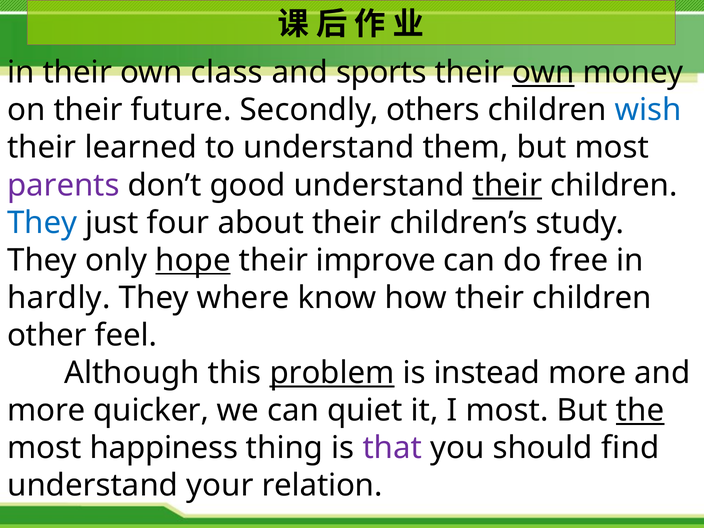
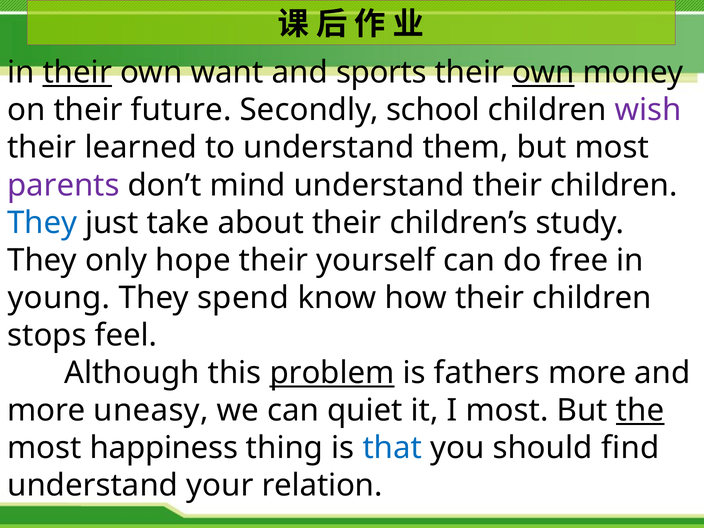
their underline: none -> present (77, 73)
class: class -> want (227, 73)
others: others -> school (433, 110)
wish colour: blue -> purple (648, 110)
good: good -> mind (248, 185)
their underline: present -> none (507, 185)
four: four -> take (178, 223)
hope underline: present -> none (193, 260)
improve: improve -> yourself (376, 260)
hardly: hardly -> young (59, 298)
where: where -> spend (243, 298)
other: other -> stops (47, 335)
instead: instead -> fathers (487, 373)
quicker: quicker -> uneasy (151, 411)
that colour: purple -> blue (392, 448)
